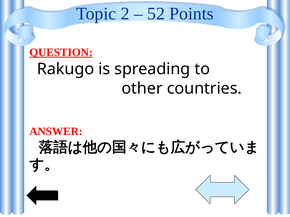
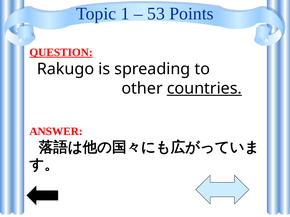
2: 2 -> 1 (125, 14)
52: 52 -> 53 (156, 14)
countries underline: none -> present (204, 89)
